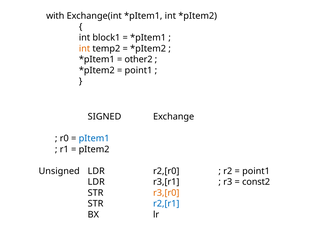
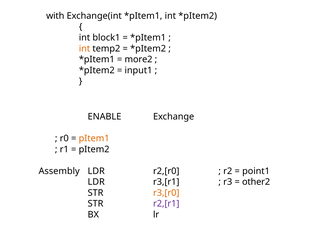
other2: other2 -> more2 (139, 59)
point1: point1 -> input1 (138, 70)
SIGNED: SIGNED -> ENABLE (105, 117)
pItem1 colour: blue -> orange (94, 139)
Unsigned: Unsigned -> Assembly (59, 171)
const2: const2 -> other2 (256, 182)
r2,[r1 colour: blue -> purple (166, 204)
